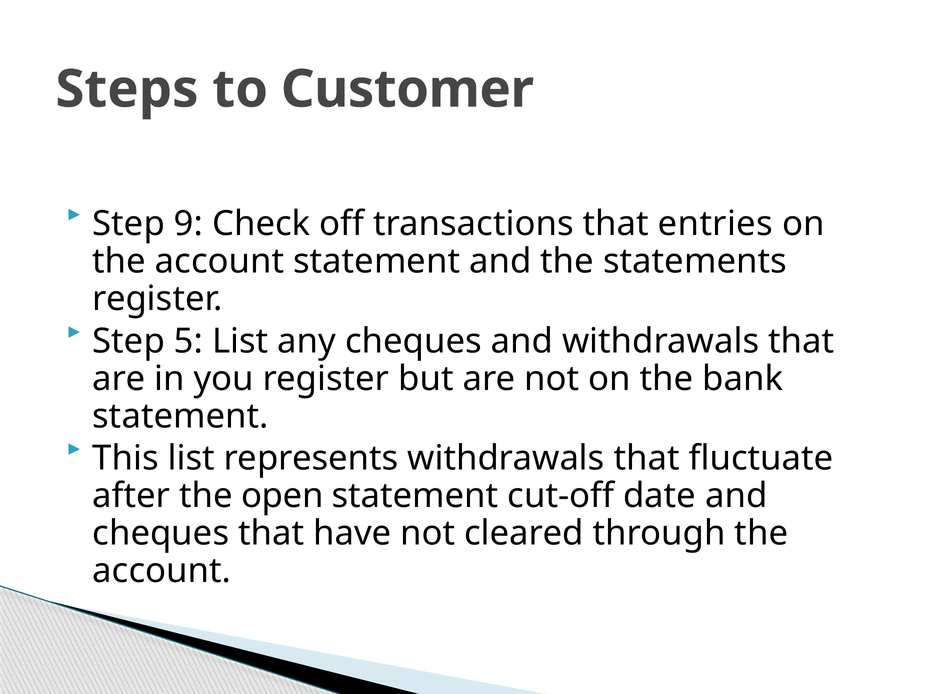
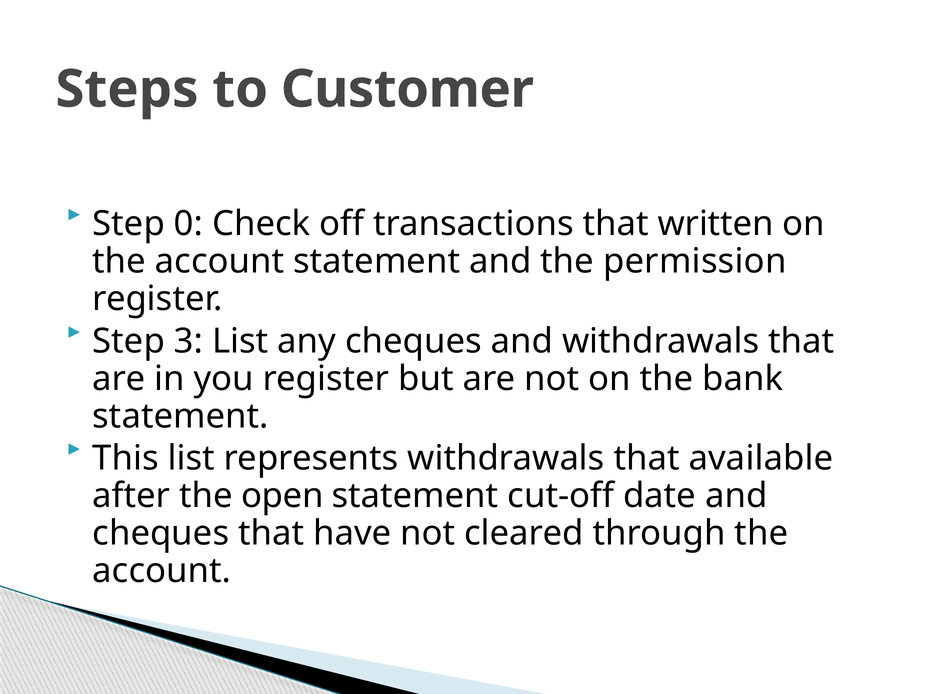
9: 9 -> 0 (189, 224)
entries: entries -> written (716, 224)
statements: statements -> permission (695, 262)
5: 5 -> 3 (189, 341)
fluctuate: fluctuate -> available (761, 459)
